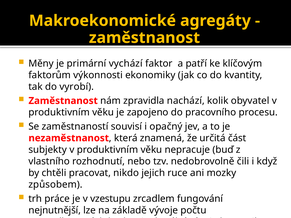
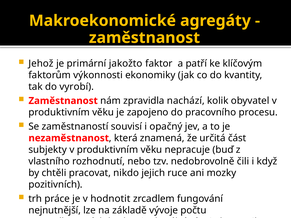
Měny: Měny -> Jehož (41, 64)
vychází: vychází -> jakožto (126, 64)
způsobem: způsobem -> pozitivních (56, 185)
v vzestupu: vzestupu -> hodnotit (110, 199)
